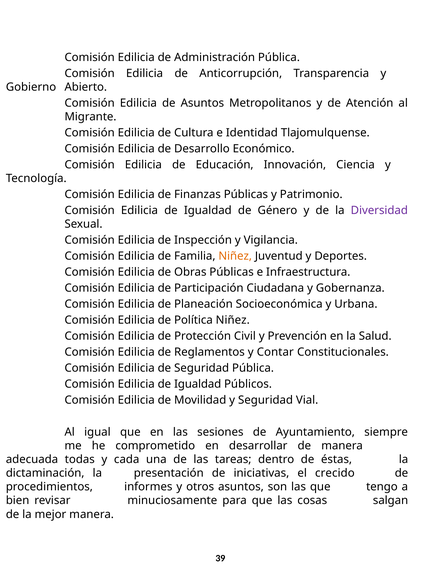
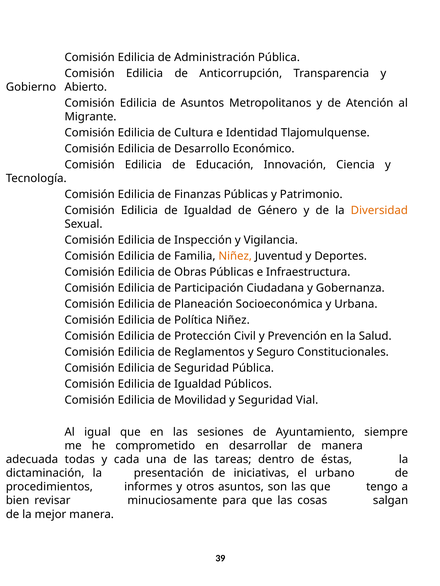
Diversidad colour: purple -> orange (379, 211)
Contar: Contar -> Seguro (275, 352)
crecido: crecido -> urbano (335, 474)
